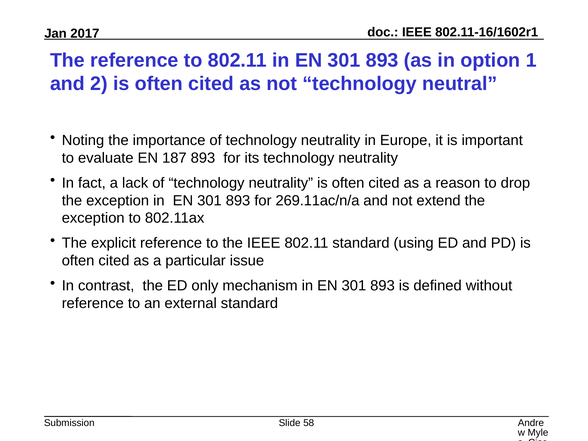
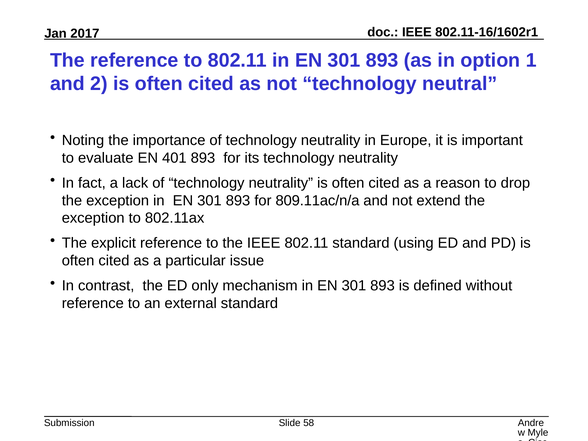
187: 187 -> 401 (174, 158)
269.11ac/n/a: 269.11ac/n/a -> 809.11ac/n/a (317, 200)
